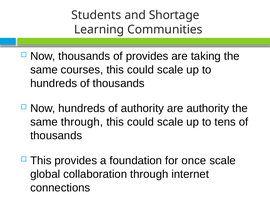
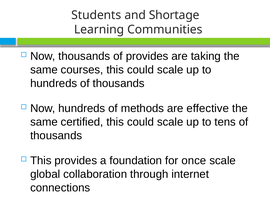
of authority: authority -> methods (142, 108)
are authority: authority -> effective (208, 108)
same through: through -> certified (82, 122)
